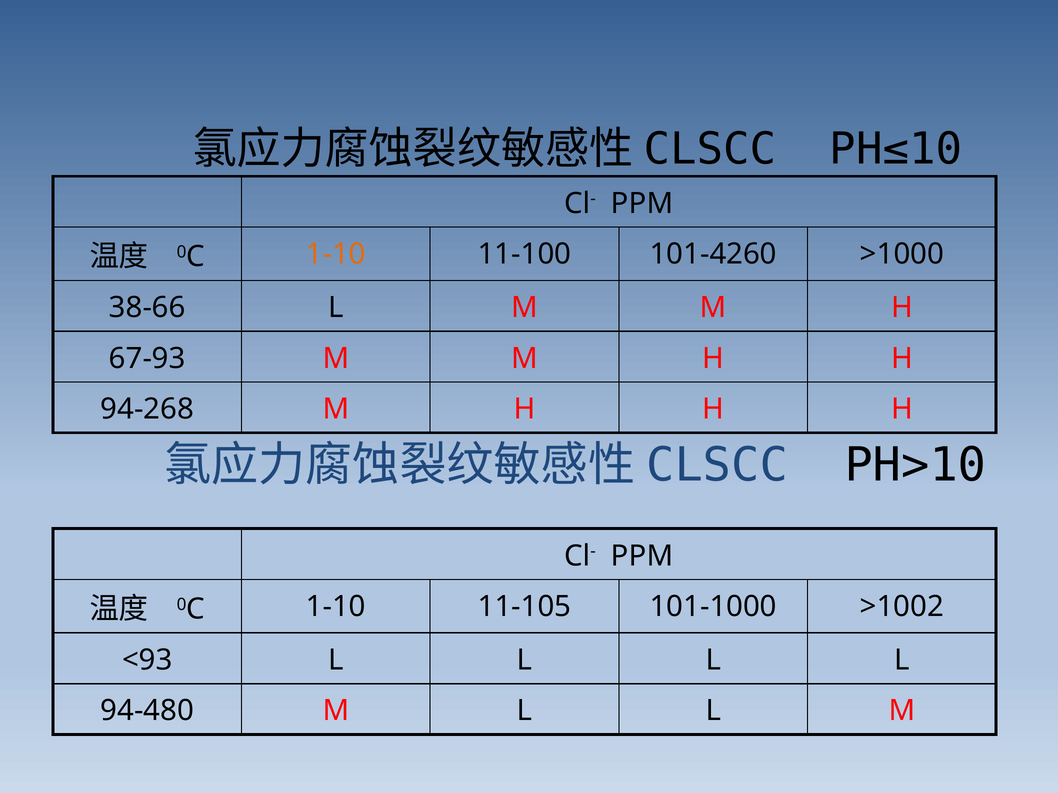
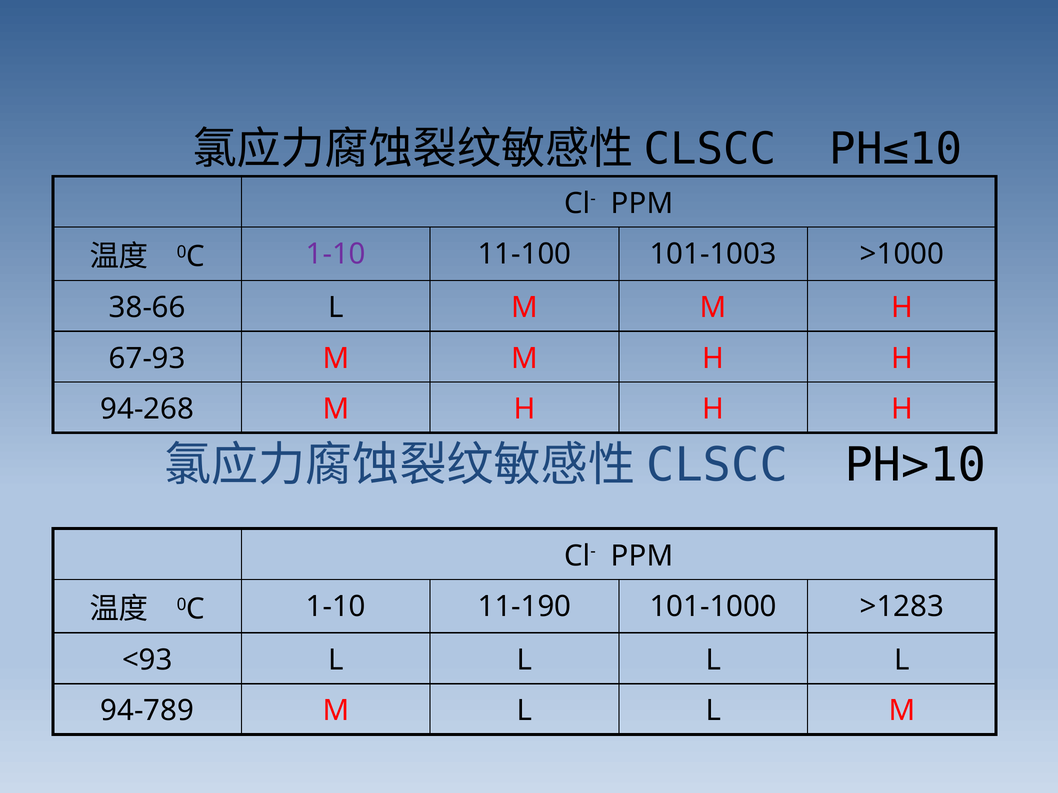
1-10 colour: orange -> purple (336, 254)
101-4260: 101-4260 -> 101-1003 (713, 254)
11-105: 11-105 -> 11-190 (524, 607)
>1002: >1002 -> >1283 (902, 607)
94-480: 94-480 -> 94-789 (147, 711)
